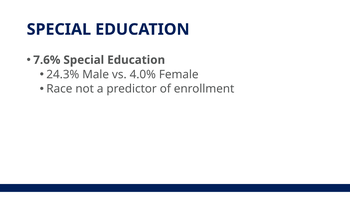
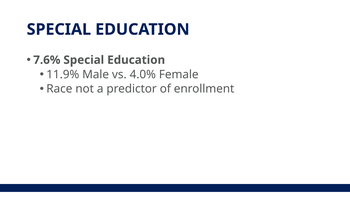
24.3%: 24.3% -> 11.9% (63, 74)
